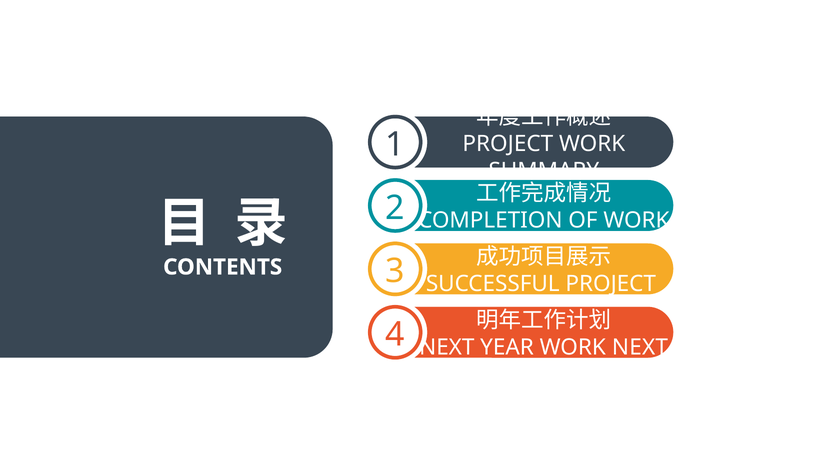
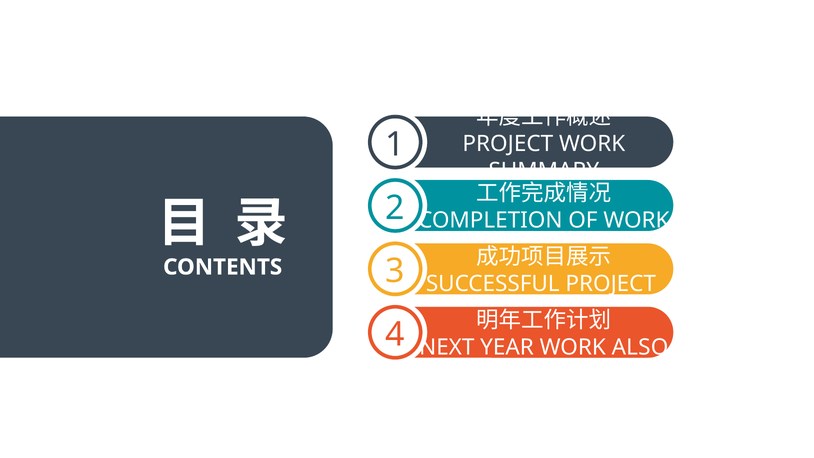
WORK NEXT: NEXT -> ALSO (640, 347)
